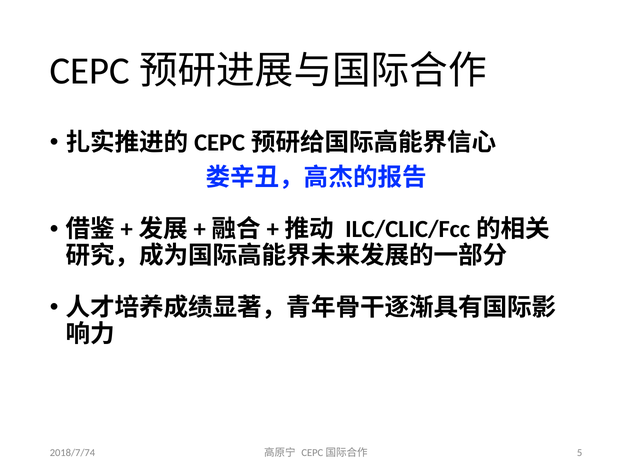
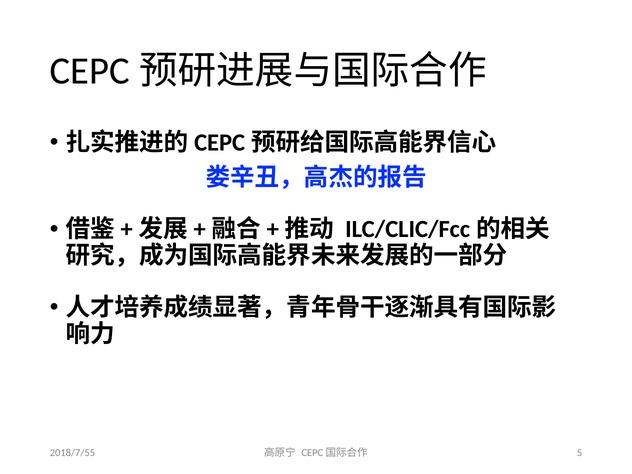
2018/7/74: 2018/7/74 -> 2018/7/55 (72, 453)
